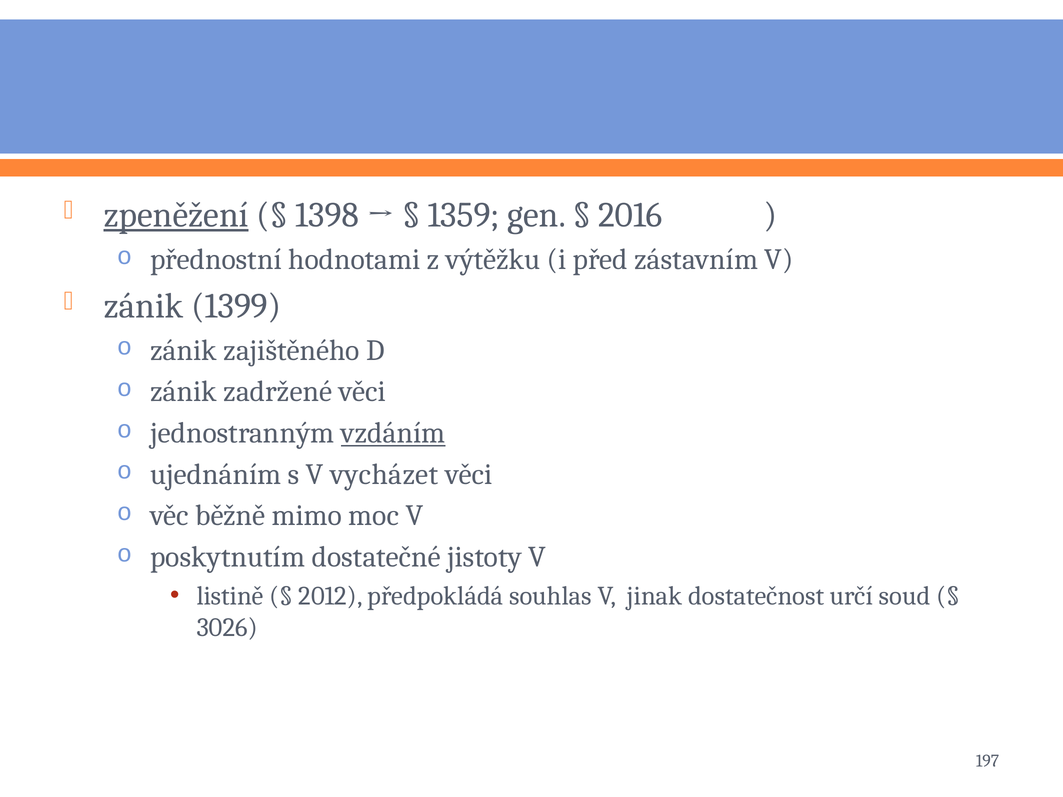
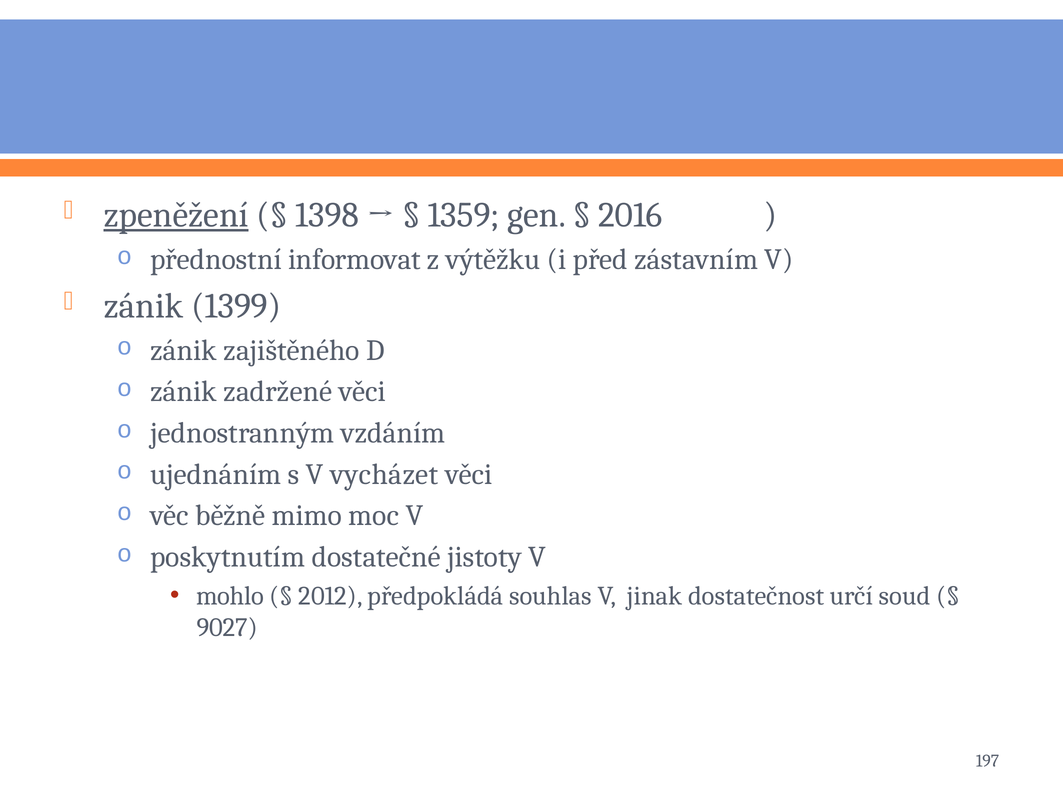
hodnotami: hodnotami -> informovat (354, 260)
vzdáním underline: present -> none (393, 433)
listině: listině -> mohlo (230, 596)
3026: 3026 -> 9027 (227, 628)
